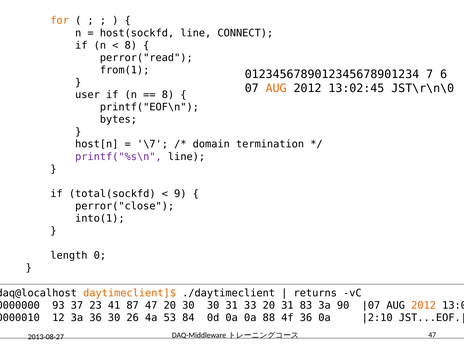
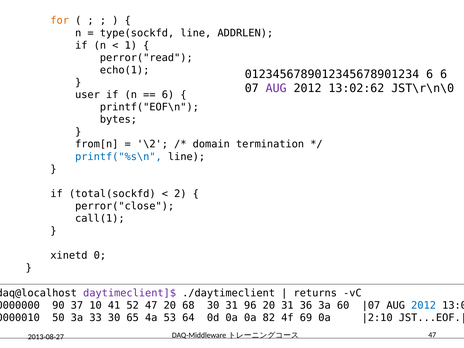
host(sockfd: host(sockfd -> type(sockfd (137, 33)
CONNECT: CONNECT -> ADDRLEN (245, 33)
8: 8 -> 1 (131, 45)
from(1: from(1 -> echo(1 (125, 70)
0123456789012345678901234 7: 7 -> 6 (430, 74)
AUG colour: orange -> purple (276, 88)
13:02:45: 13:02:45 -> 13:02:62 (356, 88)
8: 8 -> 6 (168, 95)
host[n: host[n -> from[n (97, 144)
\7: \7 -> \2 (152, 144)
printf("%s\n colour: purple -> blue (118, 157)
9: 9 -> 2 (180, 194)
into(1: into(1 -> call(1 (100, 218)
length: length -> xinetd (69, 256)
daytimeclient]$ colour: orange -> purple (130, 293)
93: 93 -> 90 (58, 306)
23: 23 -> 10 (96, 306)
87: 87 -> 52 (133, 306)
20 30: 30 -> 68 (188, 306)
33: 33 -> 96 (250, 306)
83: 83 -> 36 (306, 306)
90: 90 -> 60 (343, 306)
2012 colour: orange -> blue (424, 306)
12: 12 -> 50 (58, 318)
3a 36: 36 -> 33 (96, 318)
26: 26 -> 65 (133, 318)
84: 84 -> 64 (188, 318)
88: 88 -> 82 (269, 318)
4f 36: 36 -> 69 (306, 318)
